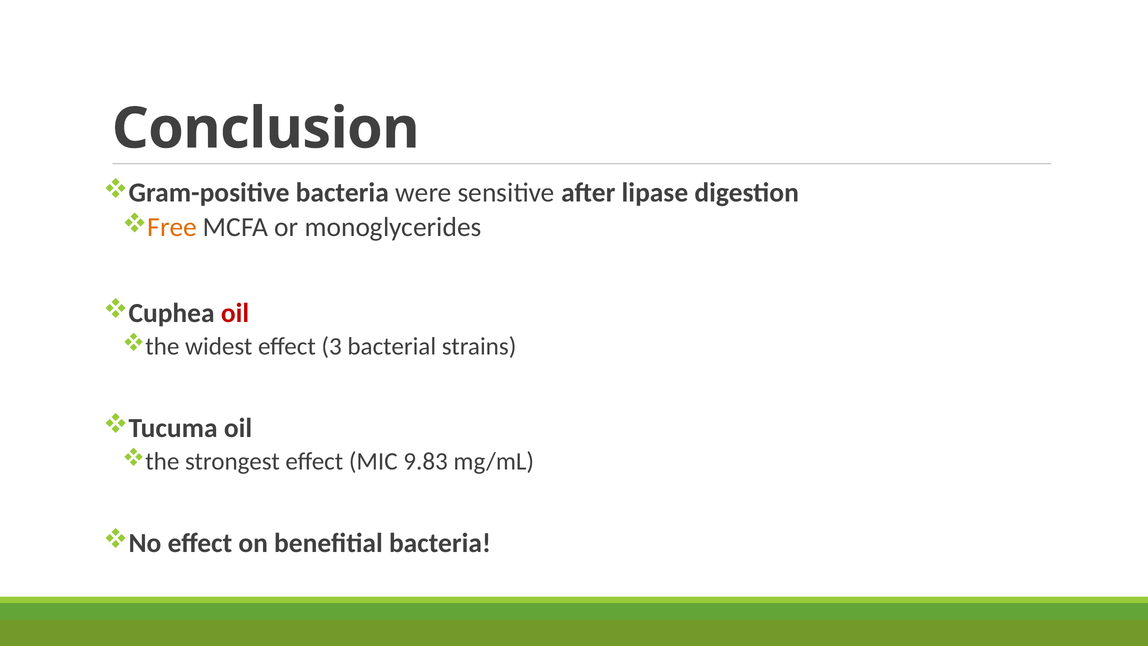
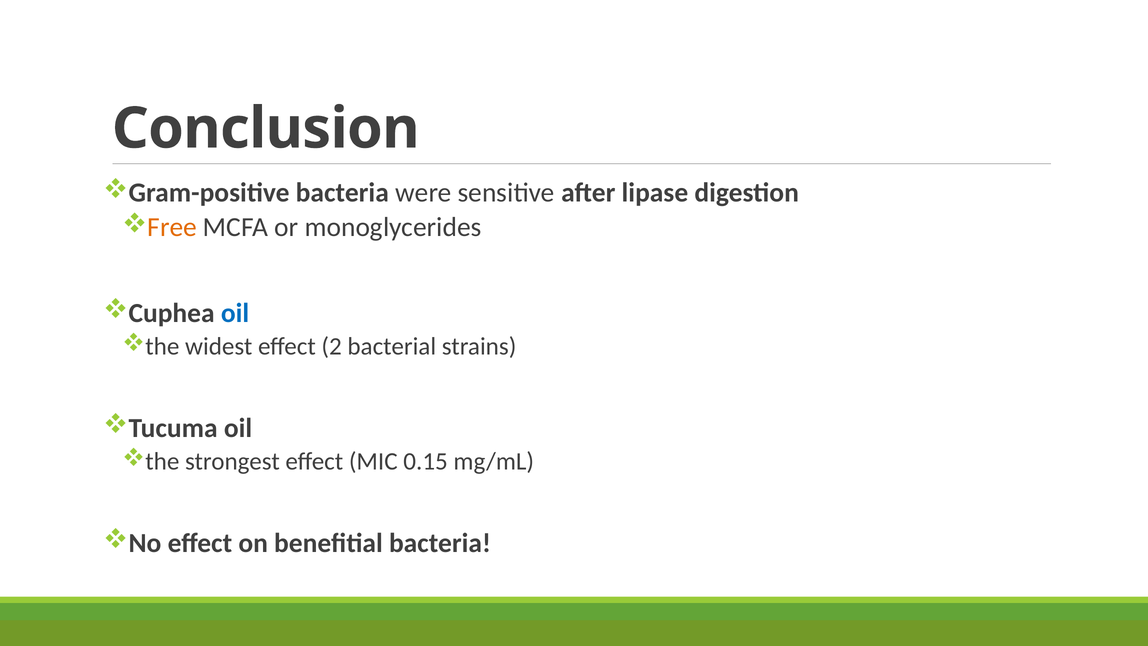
oil colour: red -> blue (235, 313)
3: 3 -> 2 (332, 346)
9.83: 9.83 -> 0.15 (426, 461)
